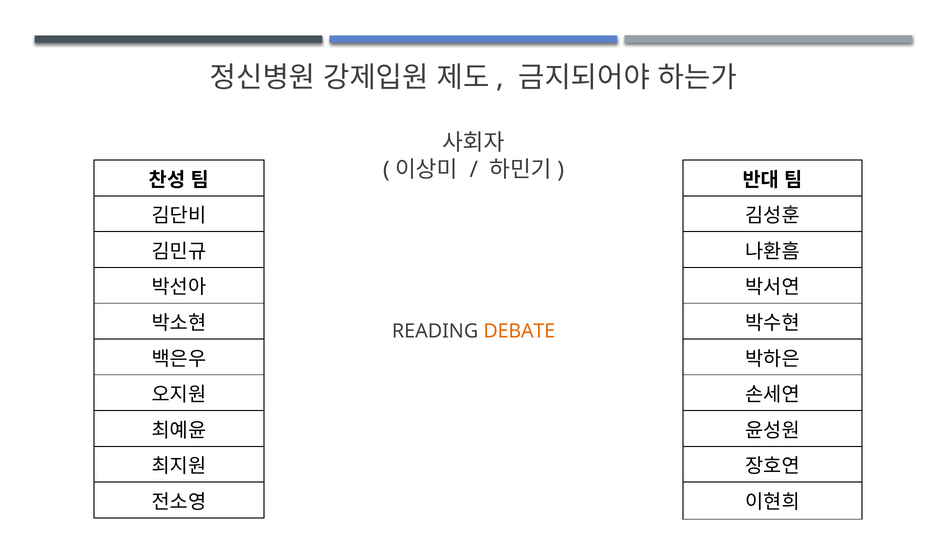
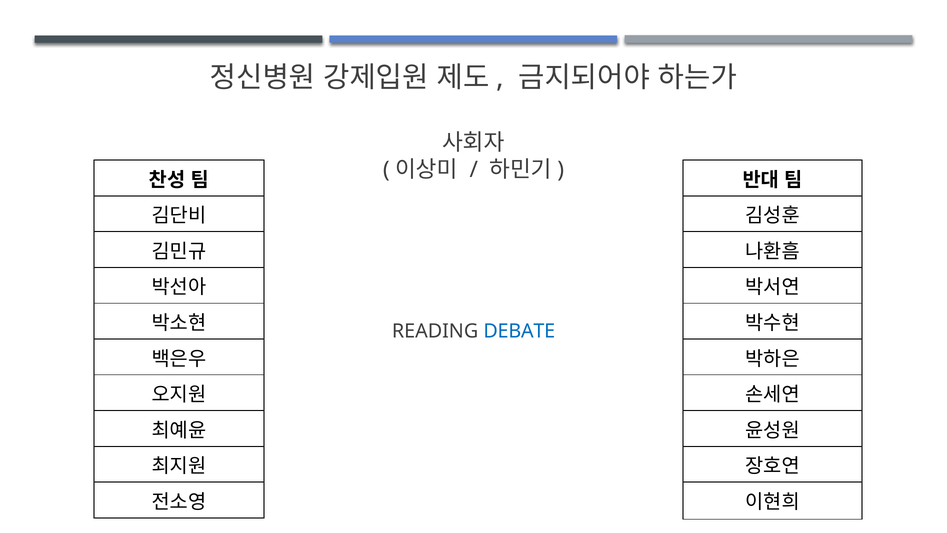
DEBATE colour: orange -> blue (519, 331)
